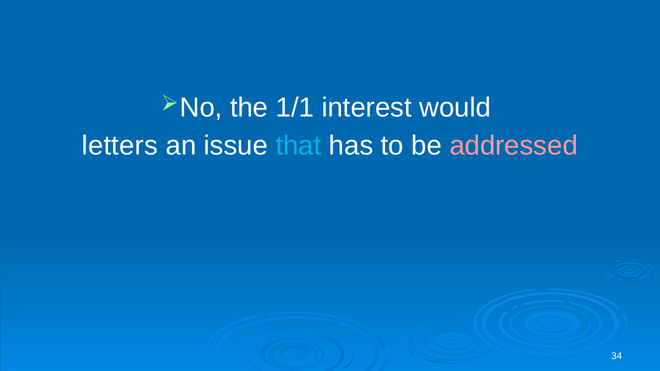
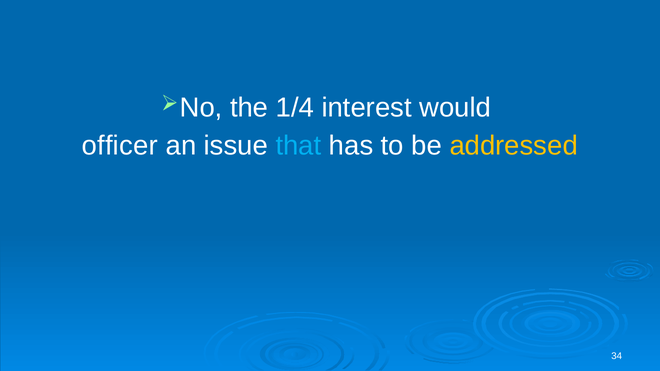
1/1: 1/1 -> 1/4 (295, 108)
letters: letters -> officer (120, 146)
addressed colour: pink -> yellow (514, 146)
